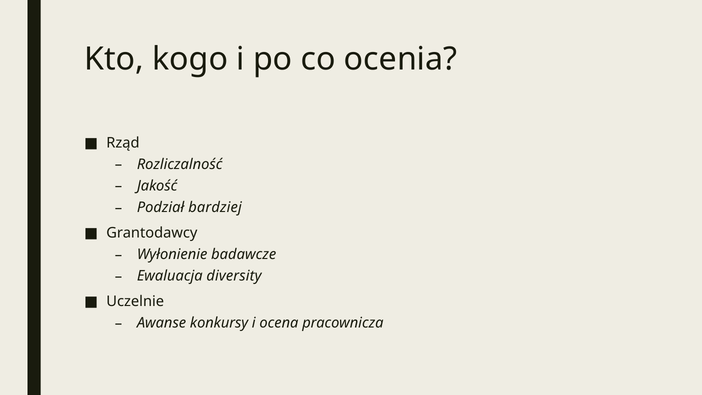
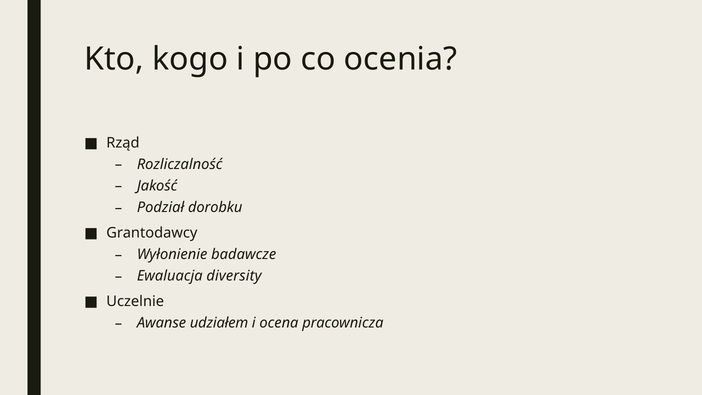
bardziej: bardziej -> dorobku (215, 207)
konkursy: konkursy -> udziałem (219, 323)
